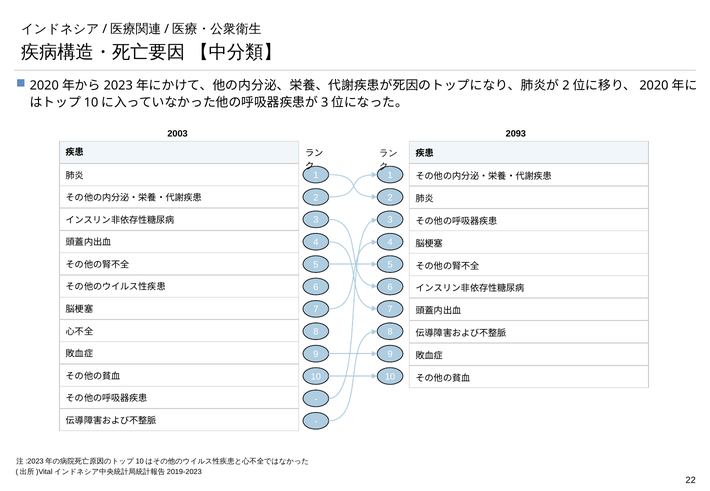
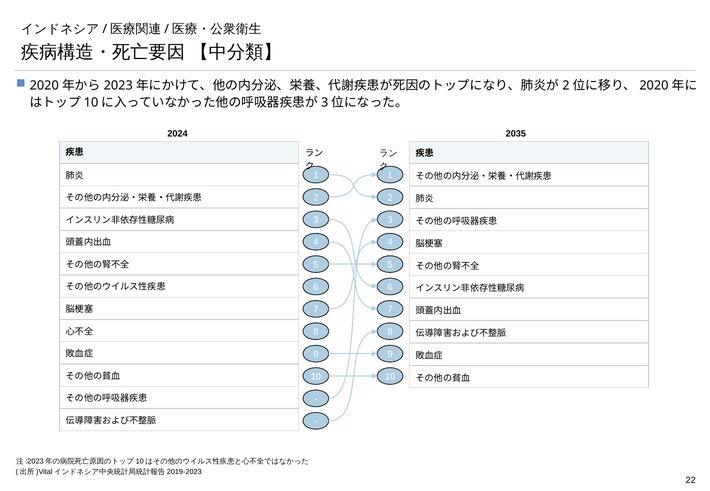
2003: 2003 -> 2024 (178, 134)
2093: 2093 -> 2035 (516, 134)
